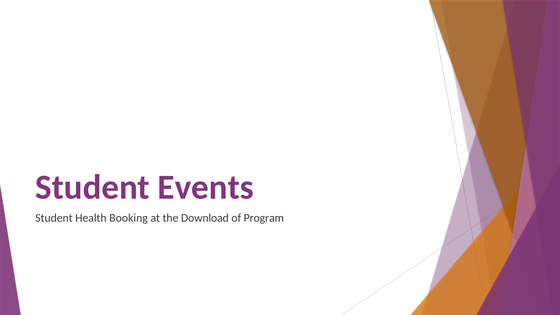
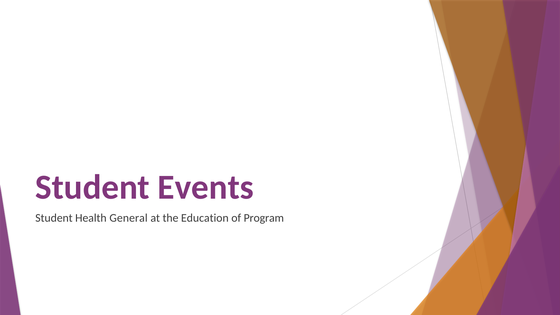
Booking: Booking -> General (129, 218)
Download: Download -> Education (205, 218)
